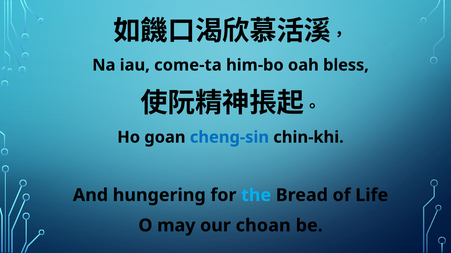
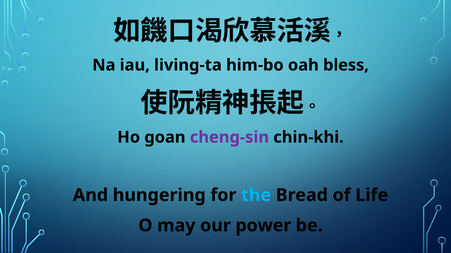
come-ta: come-ta -> living-ta (188, 65)
cheng-sin colour: blue -> purple (229, 138)
choan: choan -> power (263, 226)
